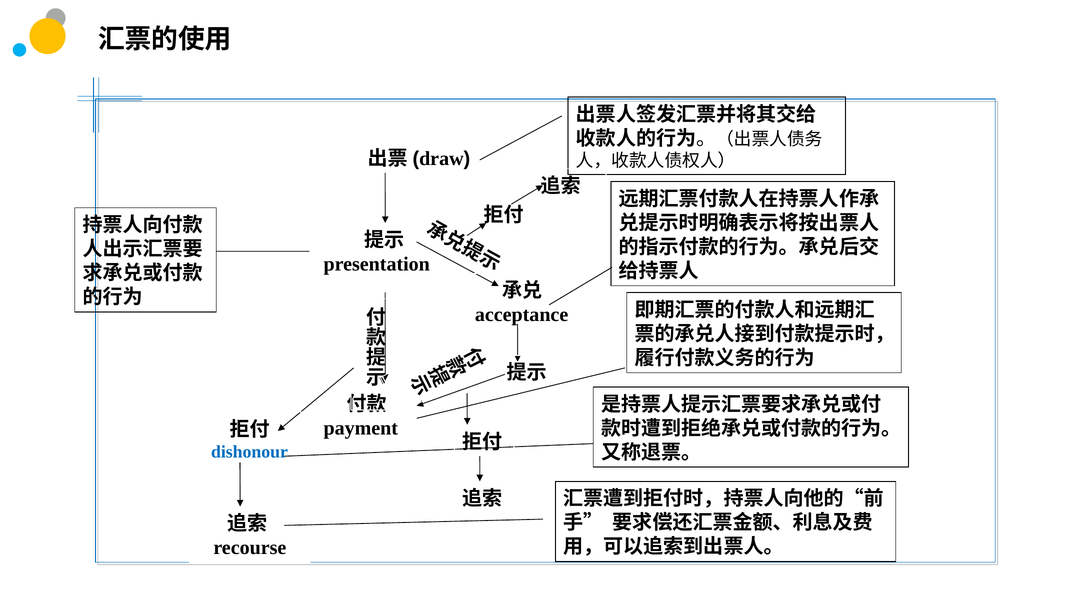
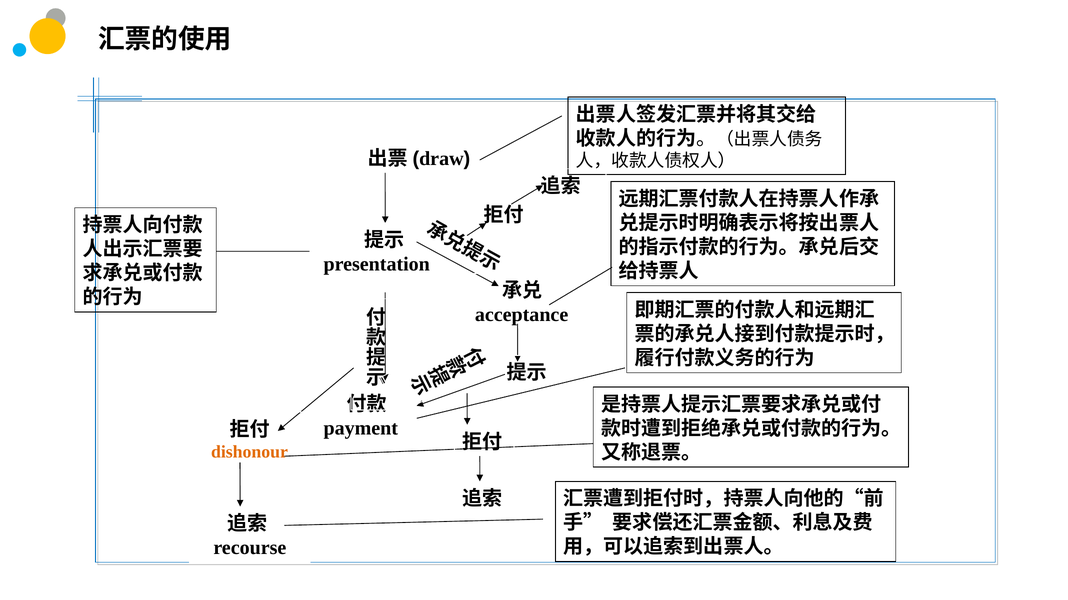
dishonour colour: blue -> orange (250, 452)
